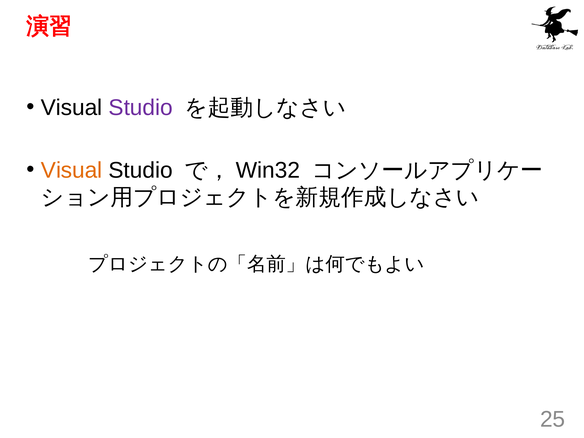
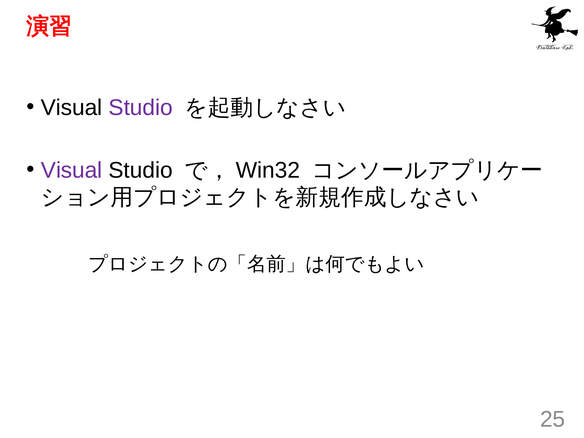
Visual colour: orange -> purple (72, 170)
